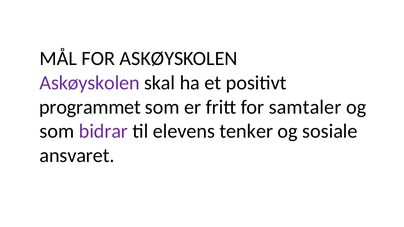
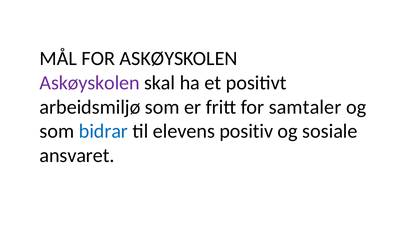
programmet: programmet -> arbeidsmiljø (90, 107)
bidrar colour: purple -> blue (103, 131)
tenker: tenker -> positiv (246, 131)
